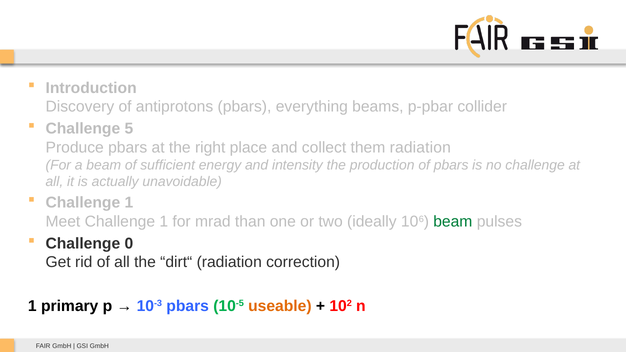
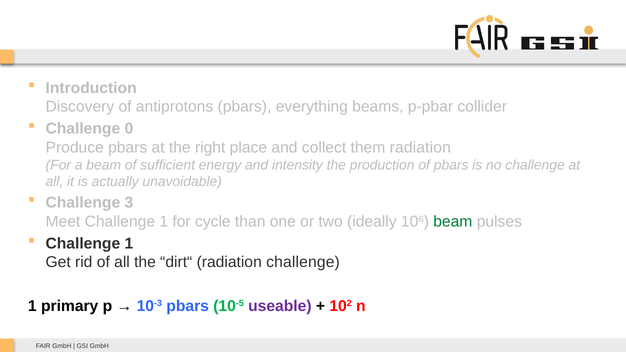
5: 5 -> 0 (129, 129)
1: 1 -> 3 (129, 203)
mrad: mrad -> cycle (213, 222)
0: 0 -> 1 (129, 244)
radiation correction: correction -> challenge (303, 262)
useable colour: orange -> purple (280, 306)
